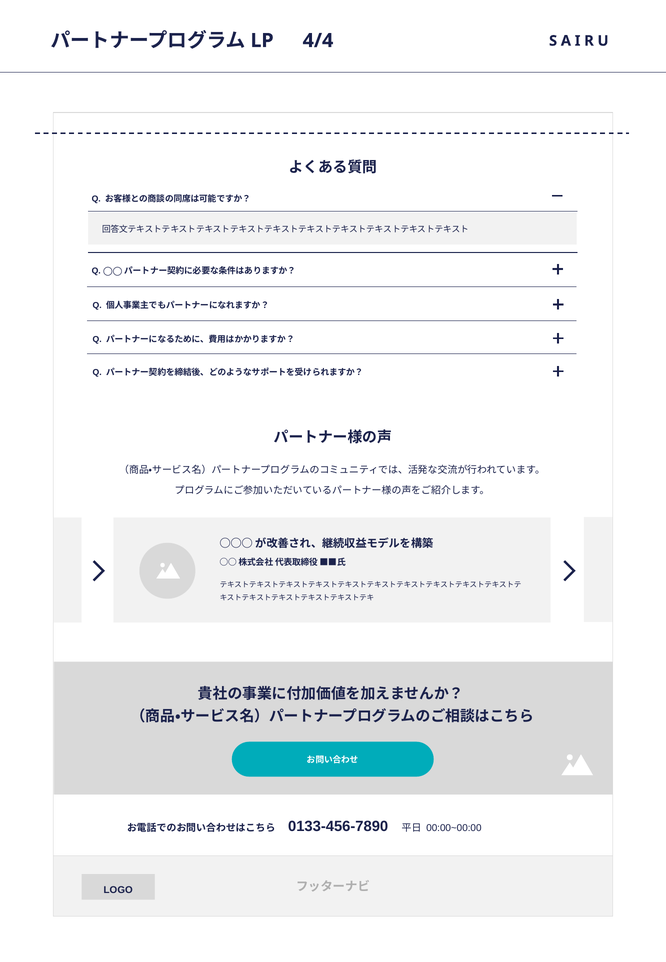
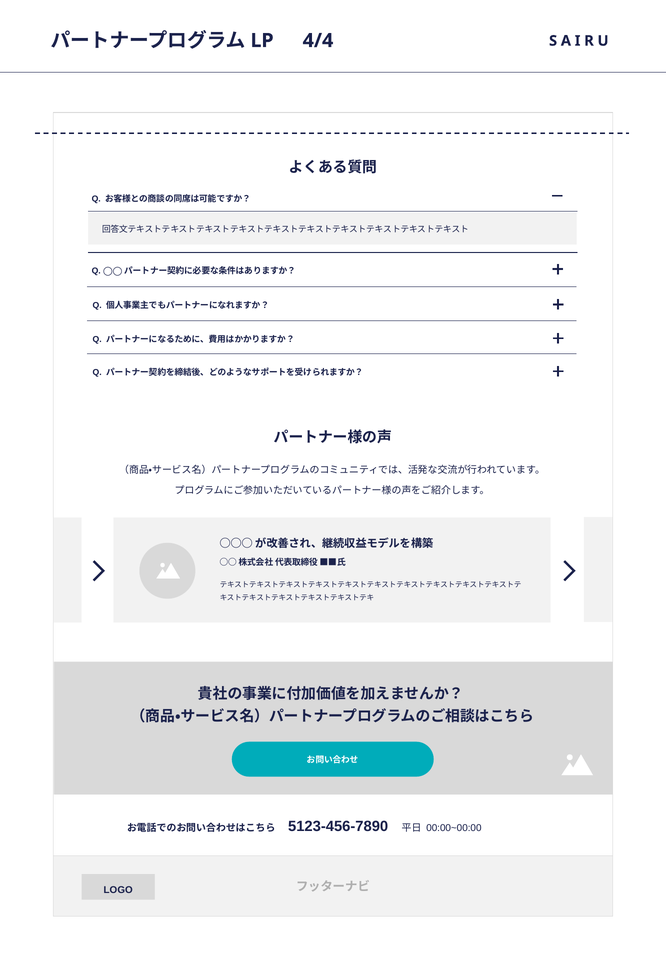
0133-456-7890: 0133-456-7890 -> 5123-456-7890 (338, 826)
